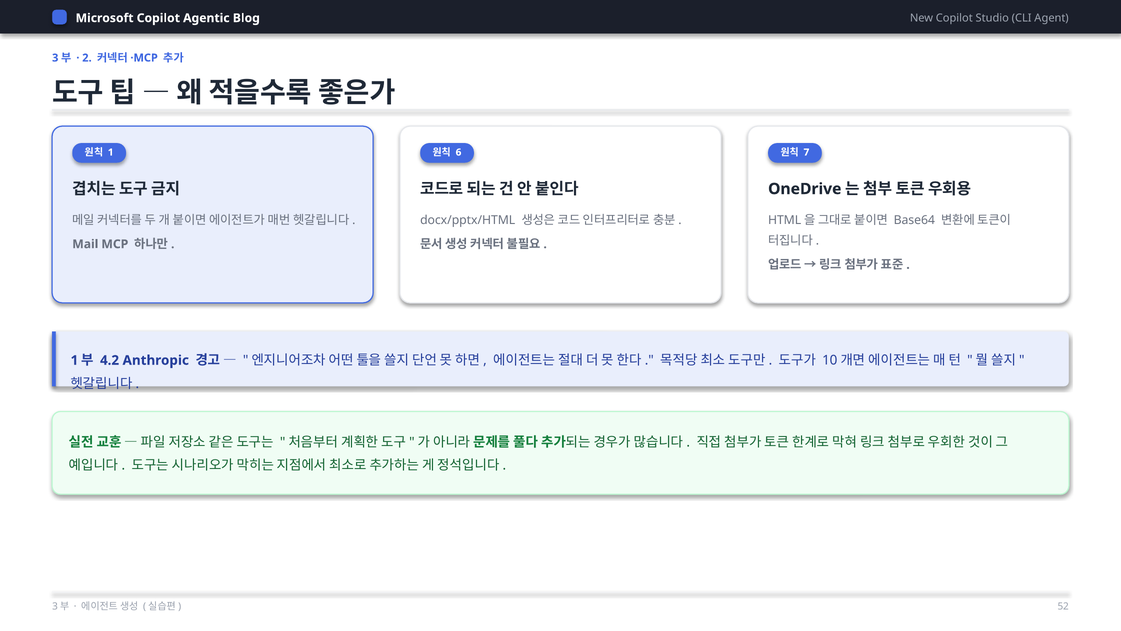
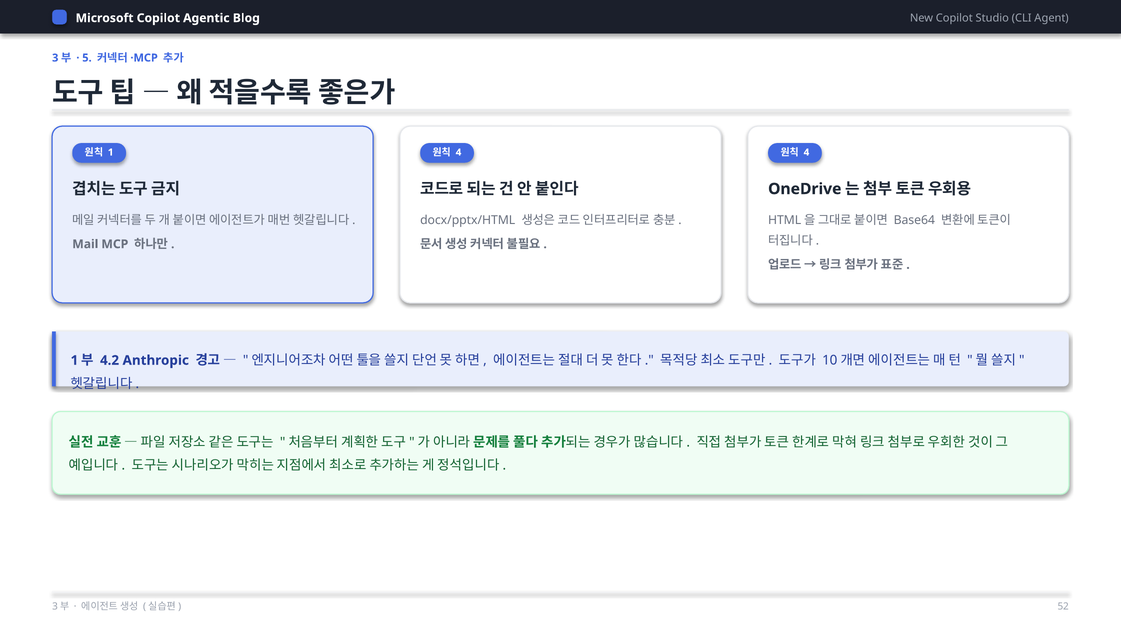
2: 2 -> 5 (87, 58)
6: 6 -> 4 (459, 152)
7: 7 -> 4 (806, 152)
